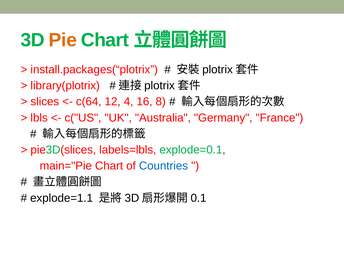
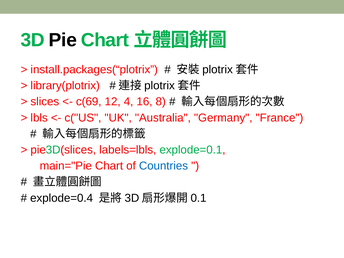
Pie colour: orange -> black (63, 40)
c(64: c(64 -> c(69 (89, 102)
explode=1.1: explode=1.1 -> explode=0.4 (62, 198)
